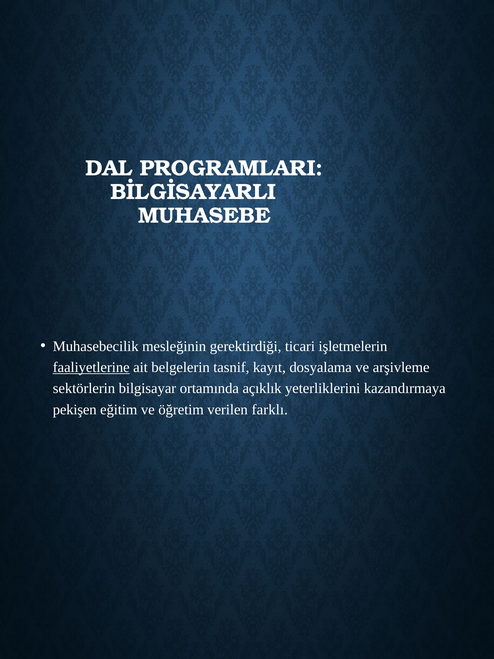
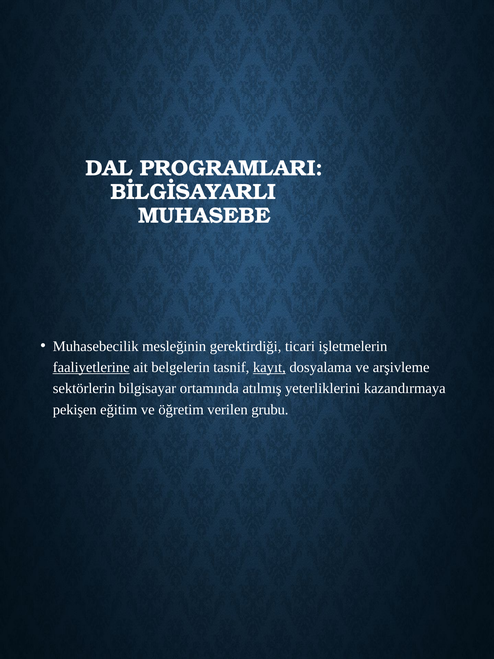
kayıt underline: none -> present (269, 367)
açıklık: açıklık -> atılmış (262, 388)
farklı: farklı -> grubu (270, 409)
